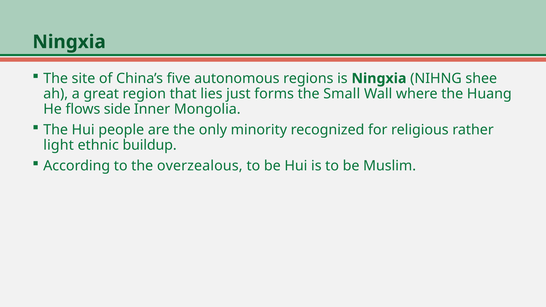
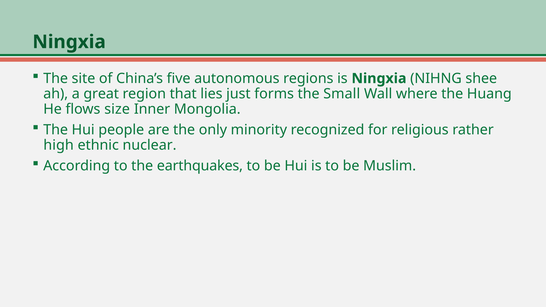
side: side -> size (117, 109)
light: light -> high (59, 145)
buildup: buildup -> nuclear (150, 145)
overzealous: overzealous -> earthquakes (200, 166)
